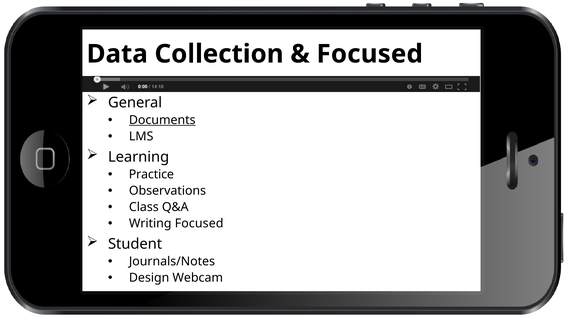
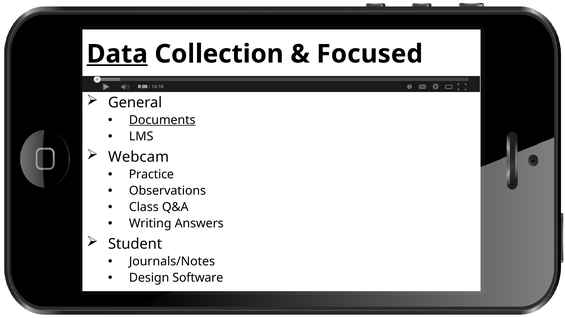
Data underline: none -> present (117, 54)
Learning: Learning -> Webcam (139, 157)
Writing Focused: Focused -> Answers (199, 223)
Webcam: Webcam -> Software (198, 278)
